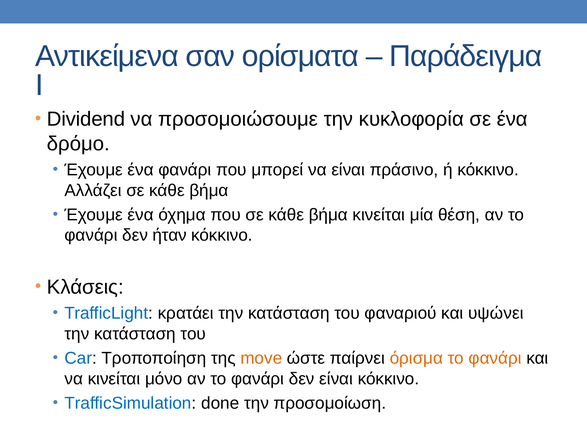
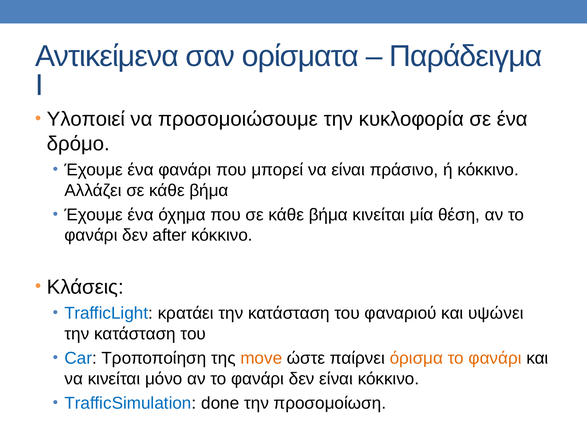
Dividend: Dividend -> Υλοποιεί (86, 119)
ήταν: ήταν -> after (170, 235)
